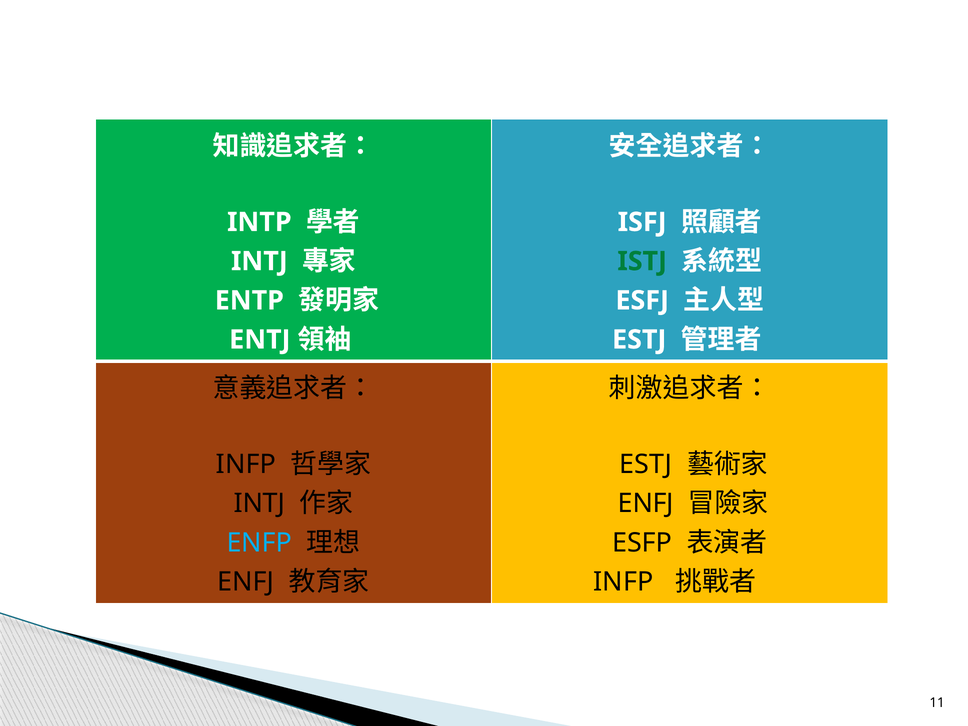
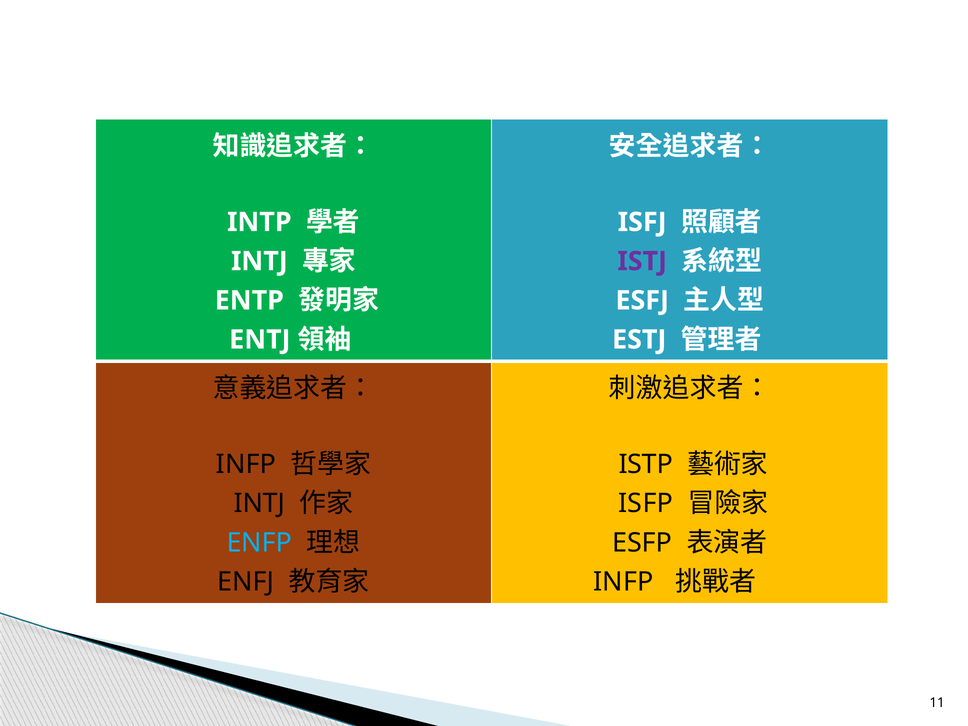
ISTJ colour: green -> purple (642, 261)
ESTJ: ESTJ -> ISTP (646, 464)
ENFJ: ENFJ -> ISFP (646, 503)
